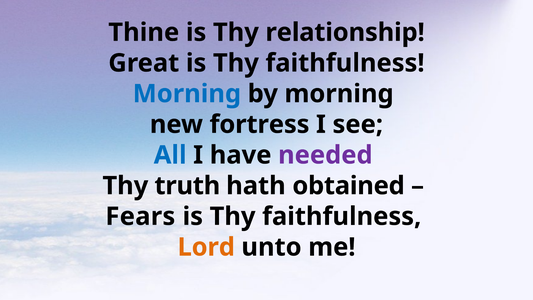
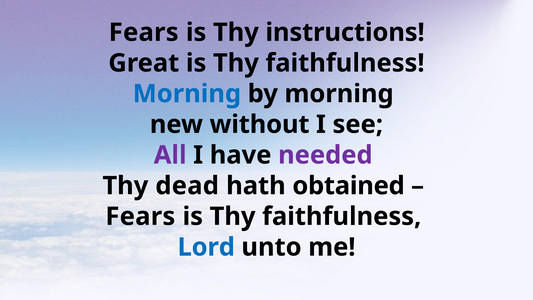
Thine: Thine -> Fears (144, 32)
relationship: relationship -> instructions (345, 32)
fortress: fortress -> without (260, 124)
All colour: blue -> purple (170, 155)
truth: truth -> dead (187, 186)
Lord colour: orange -> blue (206, 247)
